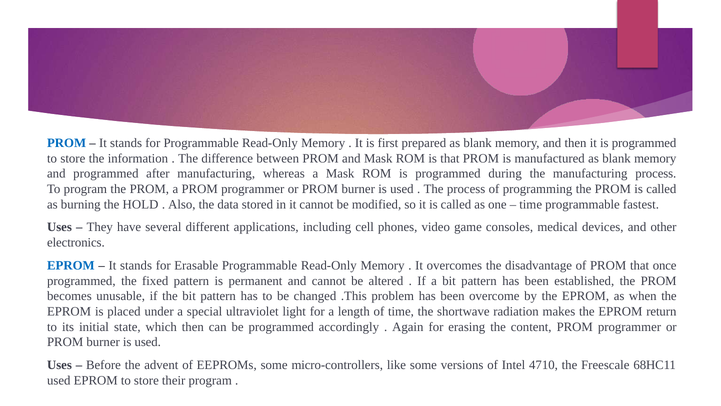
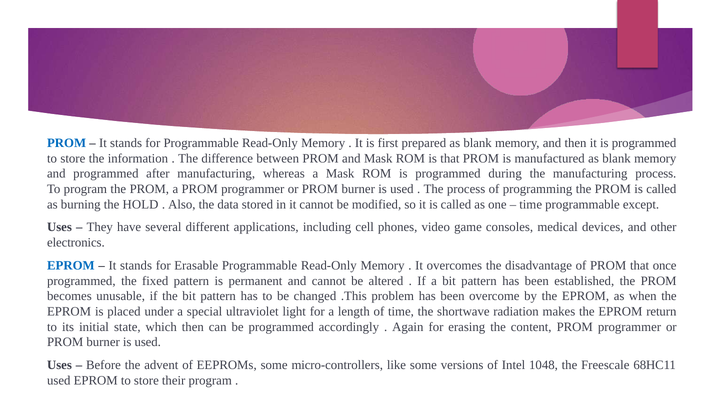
fastest: fastest -> except (641, 204)
4710: 4710 -> 1048 (543, 365)
